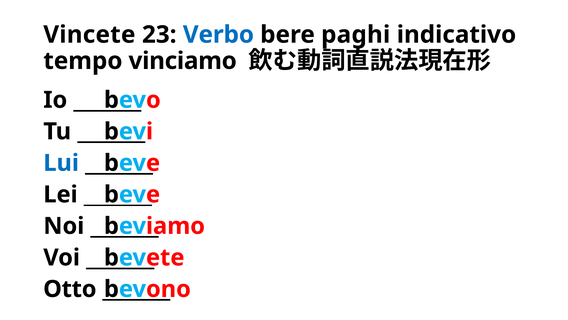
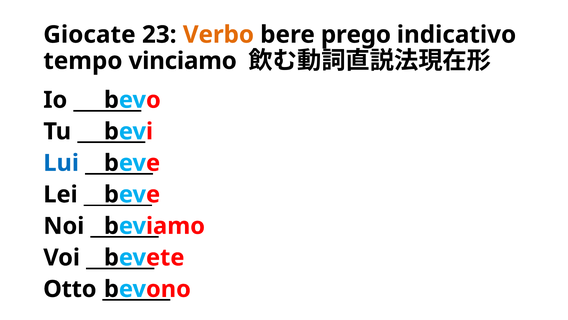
Vincete: Vincete -> Giocate (89, 35)
Verbo colour: blue -> orange (218, 35)
paghi: paghi -> prego (356, 35)
